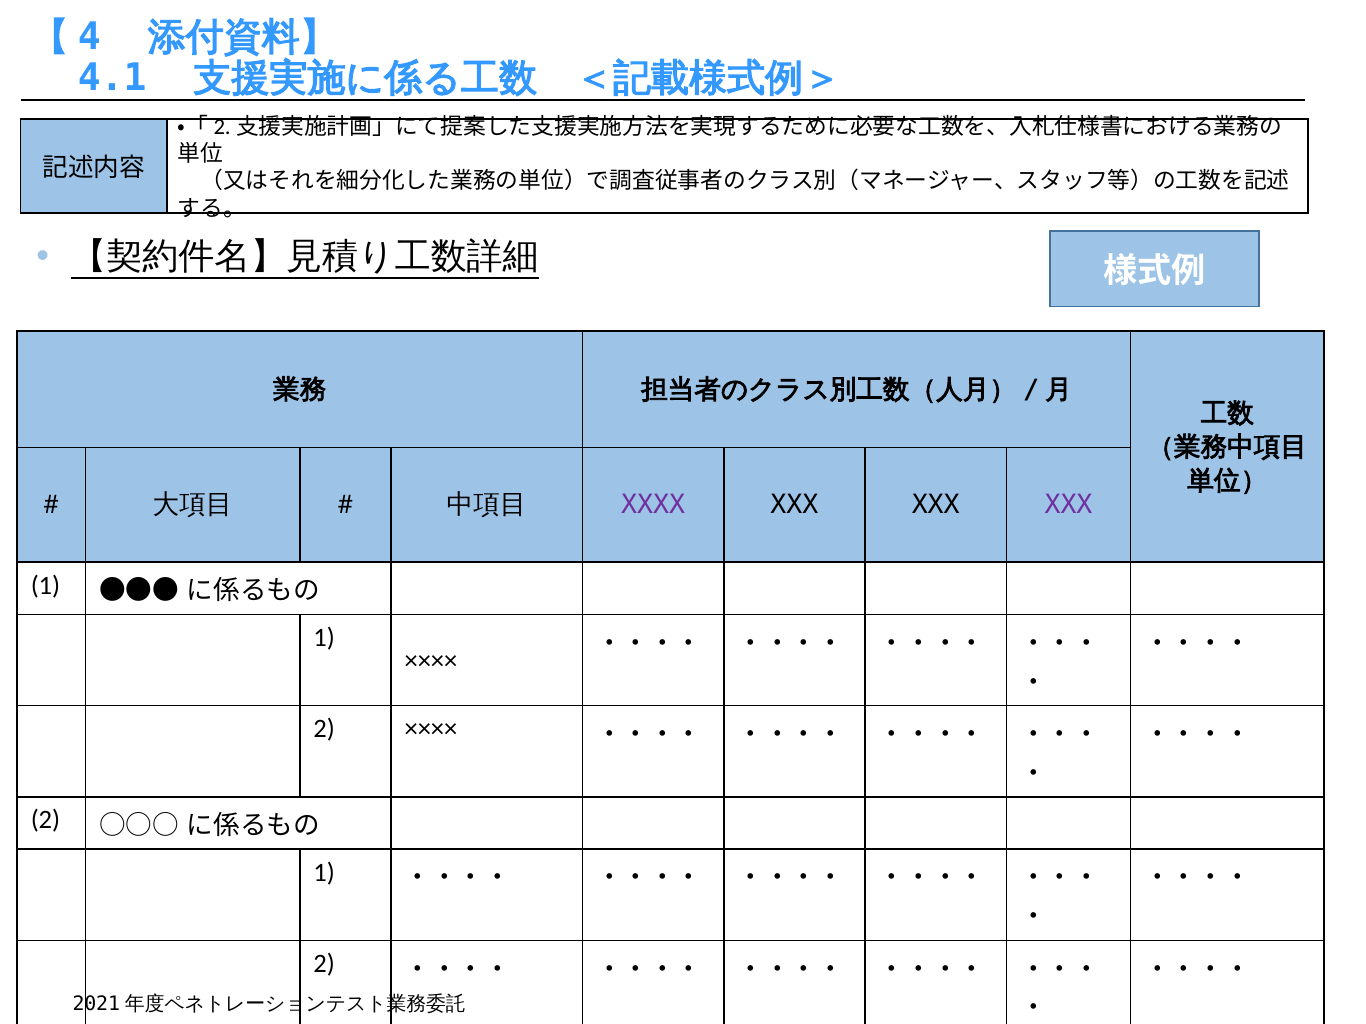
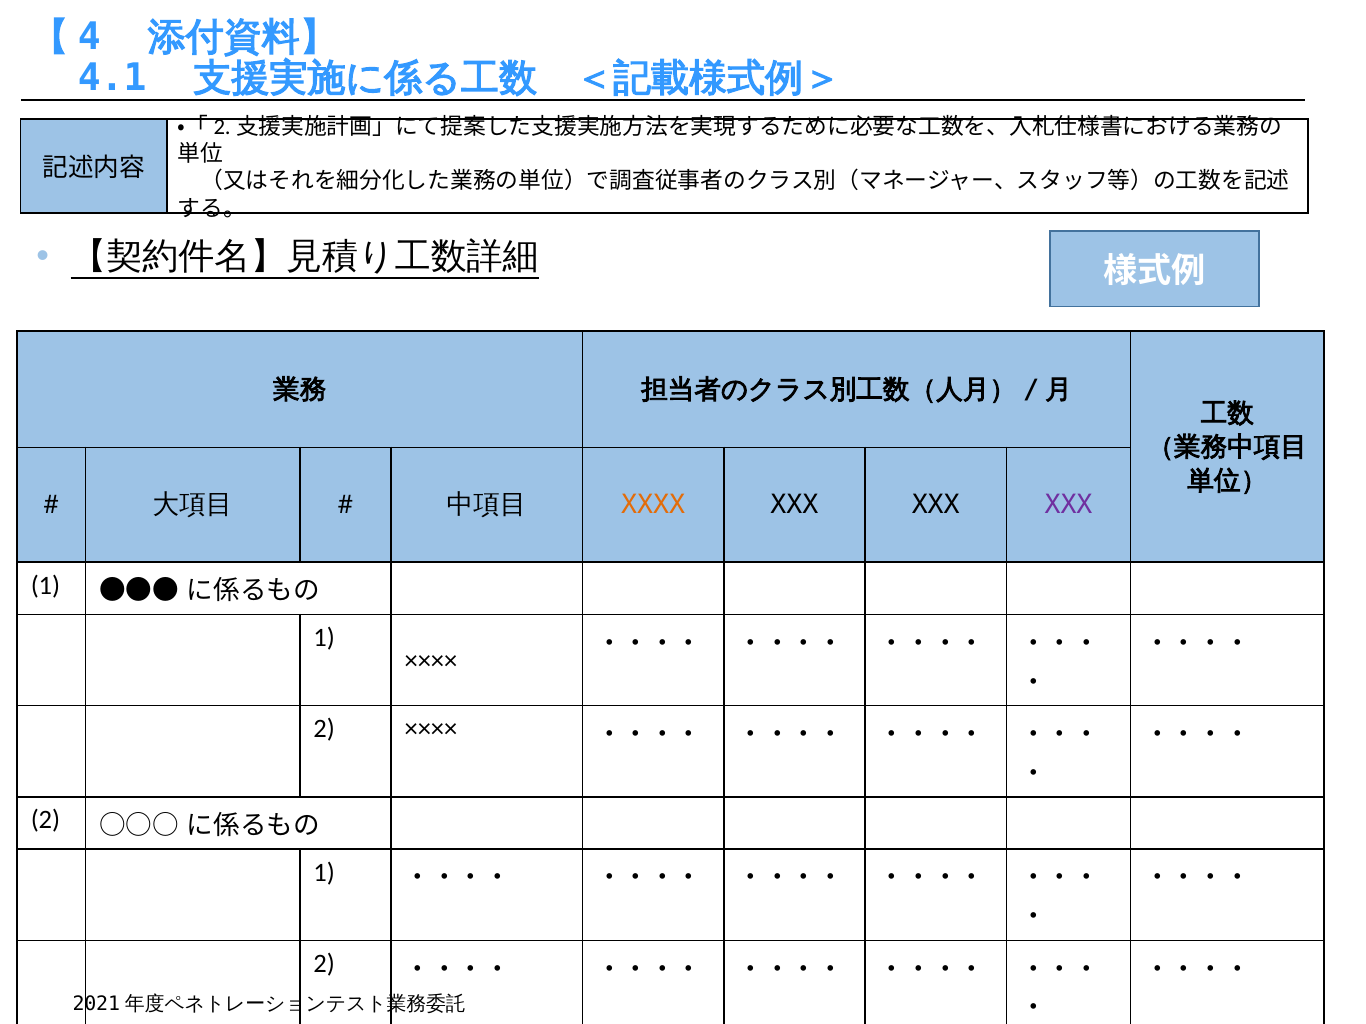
XXXX colour: purple -> orange (653, 505)
